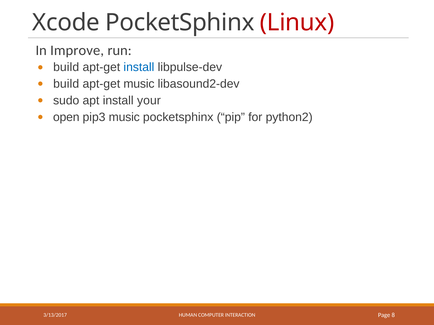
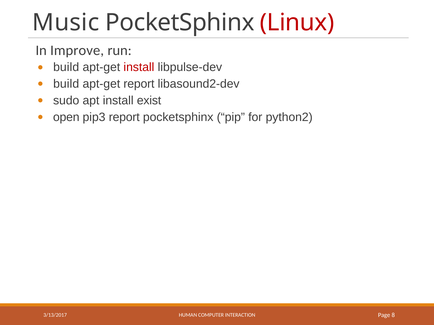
Xcode: Xcode -> Music (66, 23)
install colour: blue -> red (139, 67)
apt-get music: music -> report (139, 84)
your: your -> exist (149, 101)
pip3 music: music -> report (124, 117)
